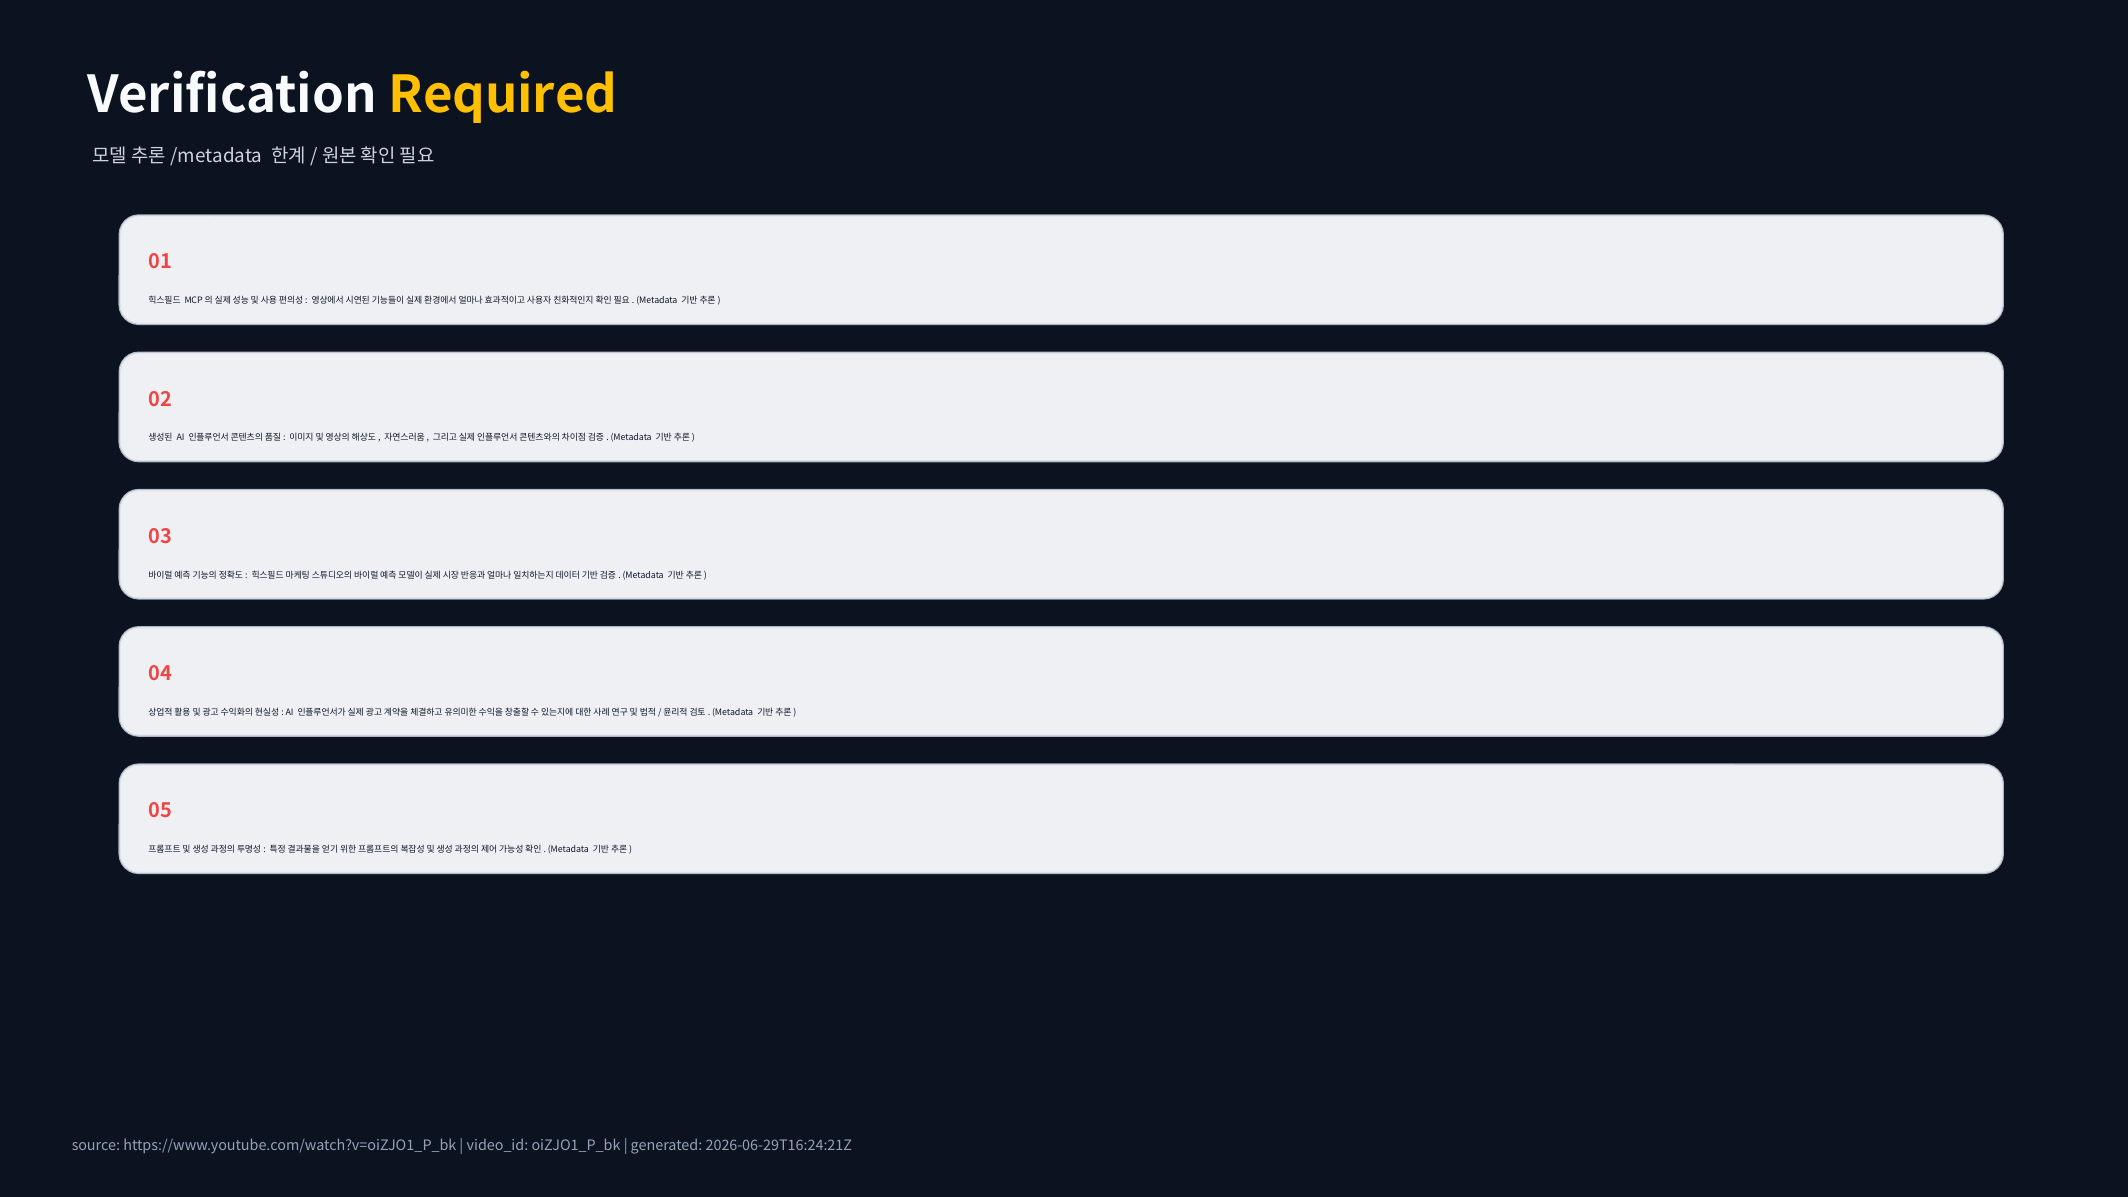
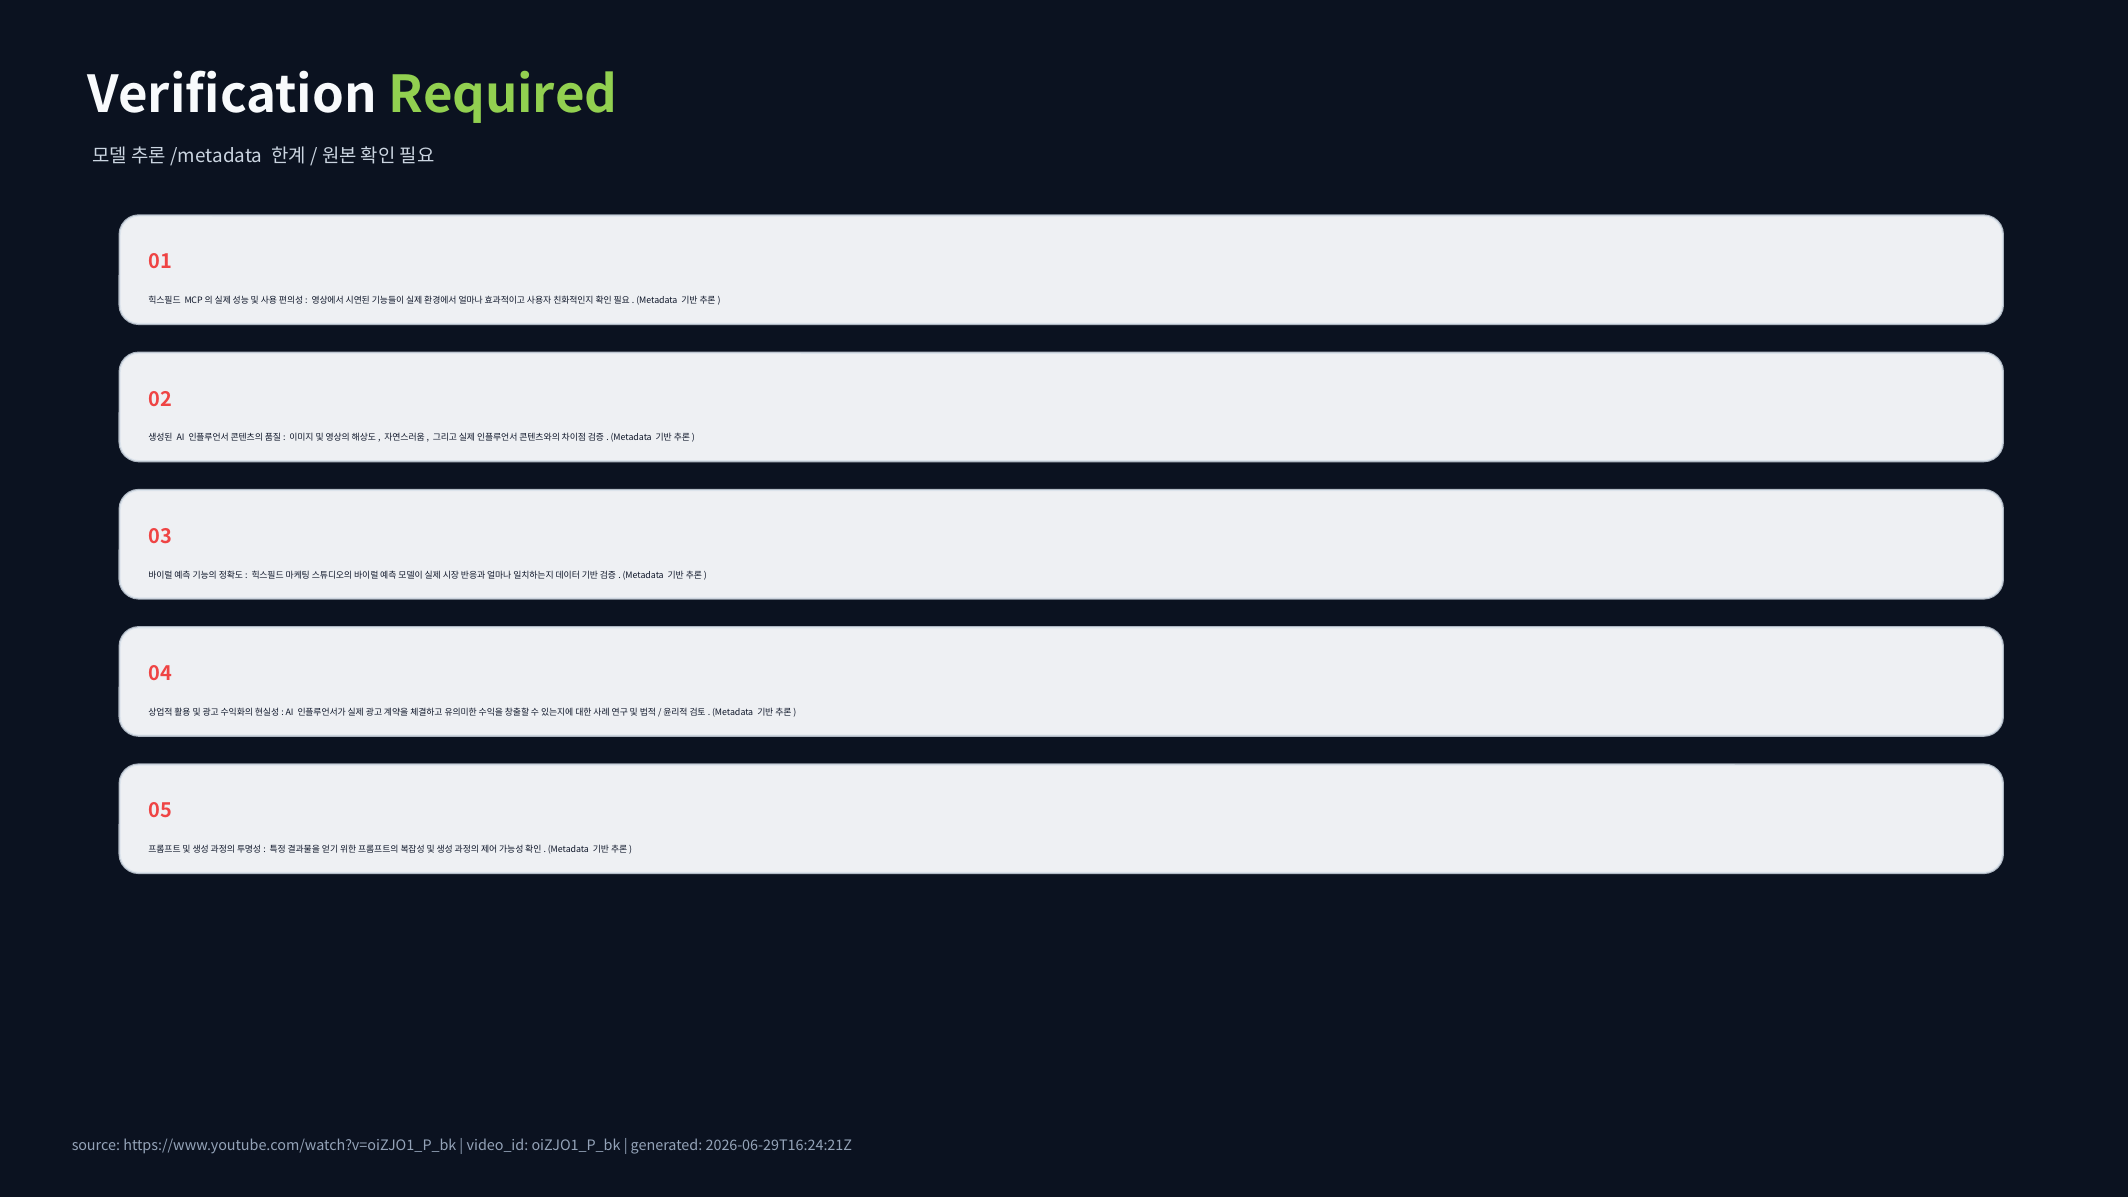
Required colour: yellow -> light green (503, 95)
